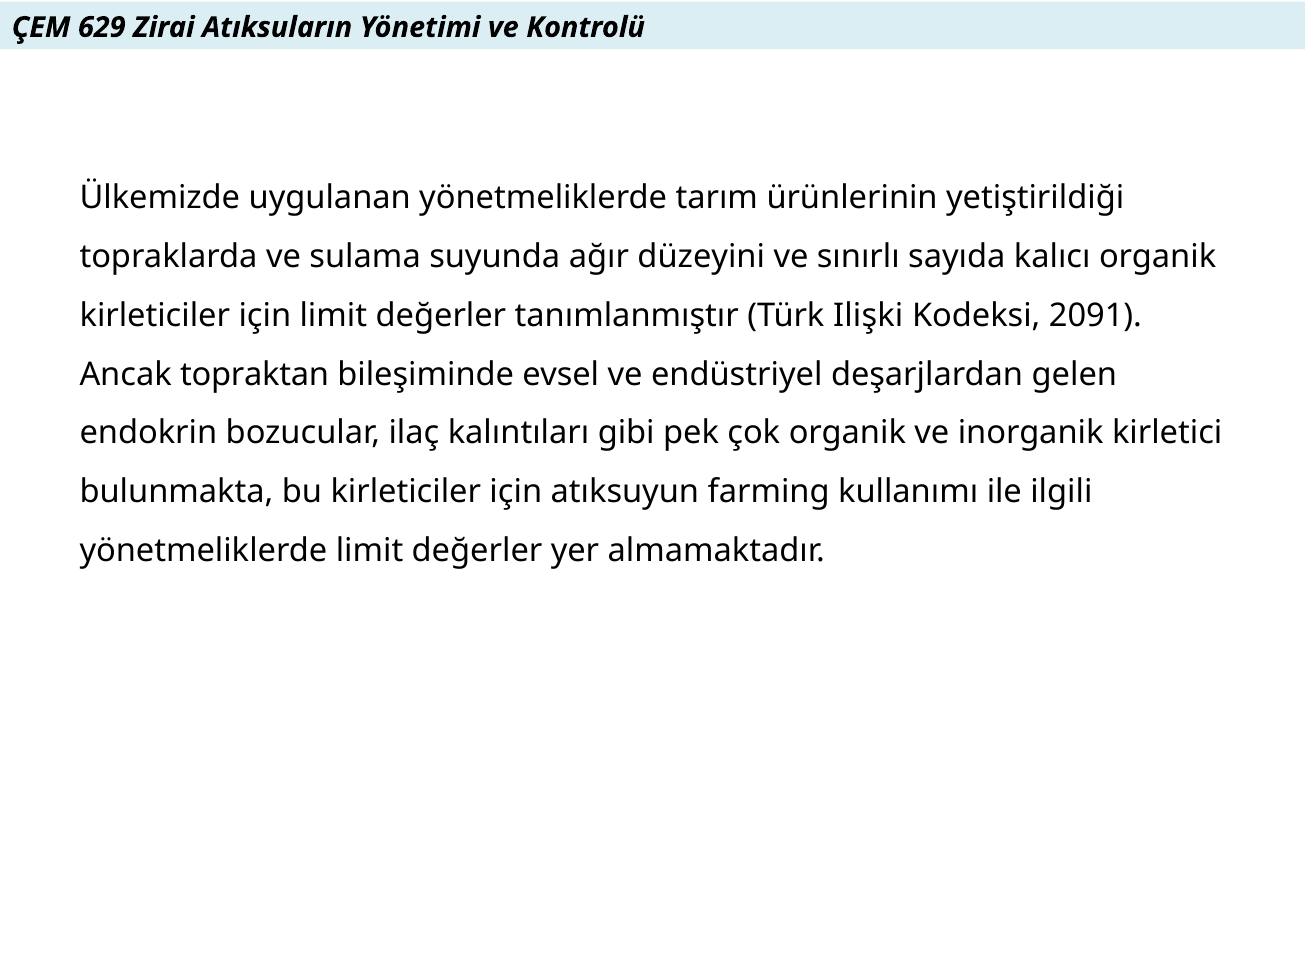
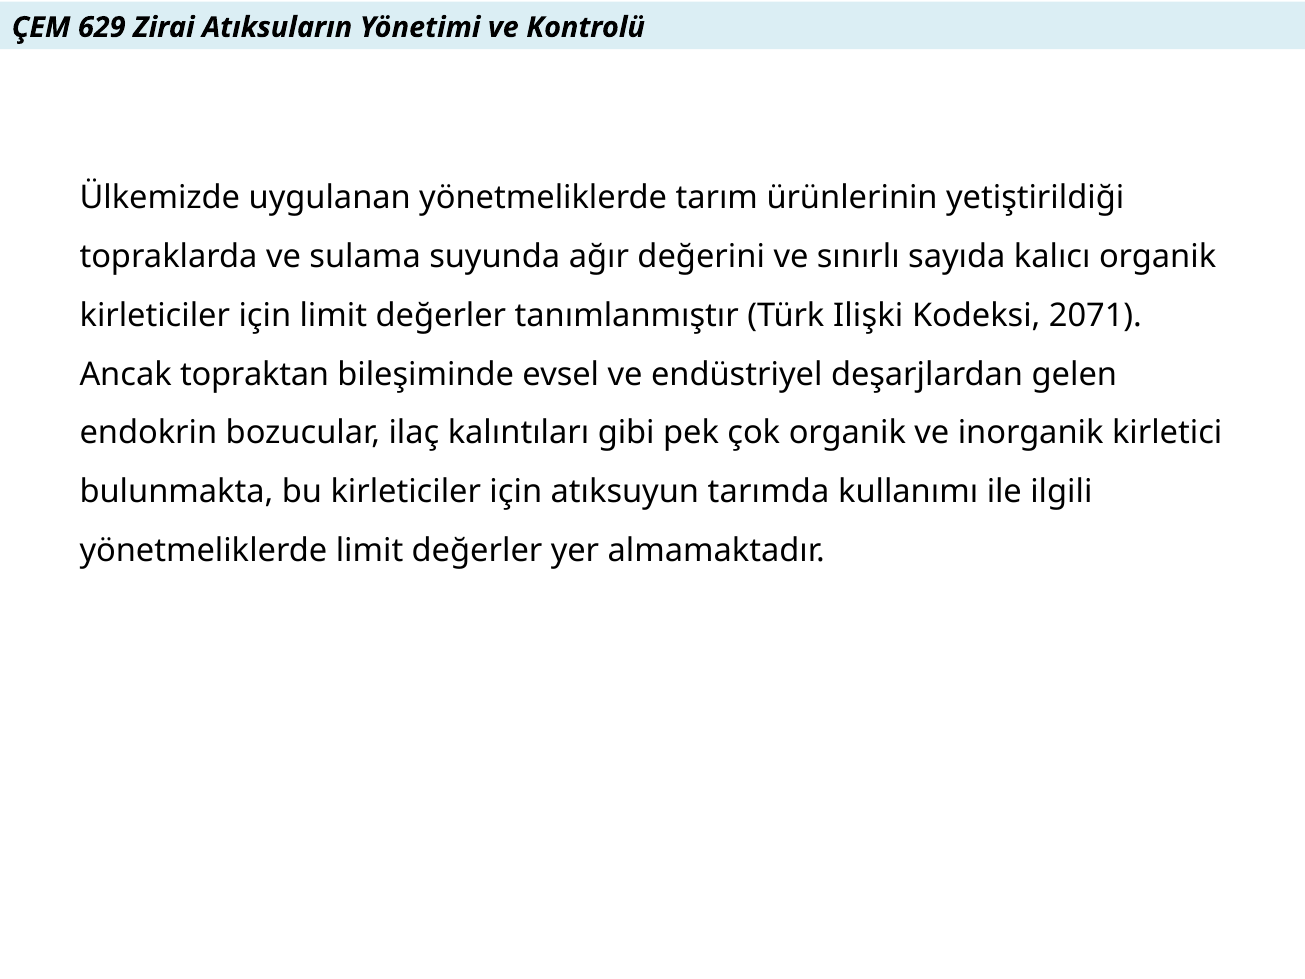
düzeyini: düzeyini -> değerini (701, 257)
2091: 2091 -> 2071 (1095, 316)
farming: farming -> tarımda (769, 492)
